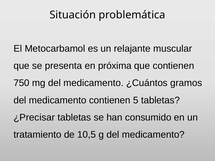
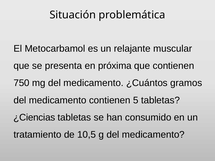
¿Precisar: ¿Precisar -> ¿Ciencias (34, 118)
